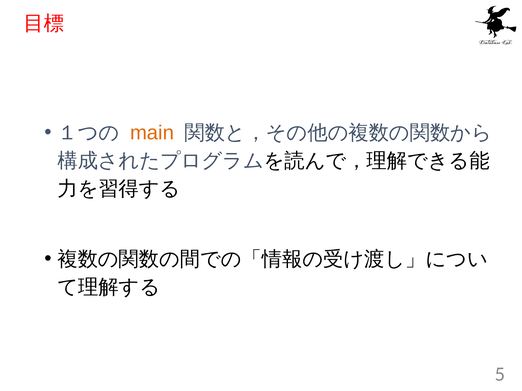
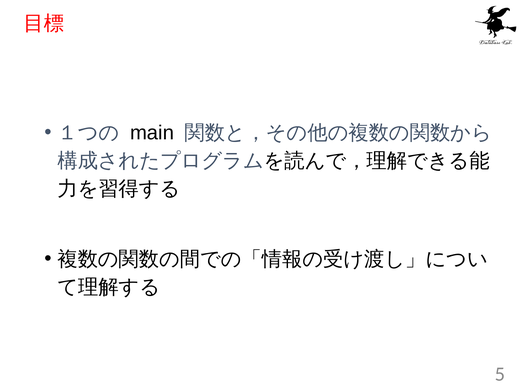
main colour: orange -> black (152, 133)
